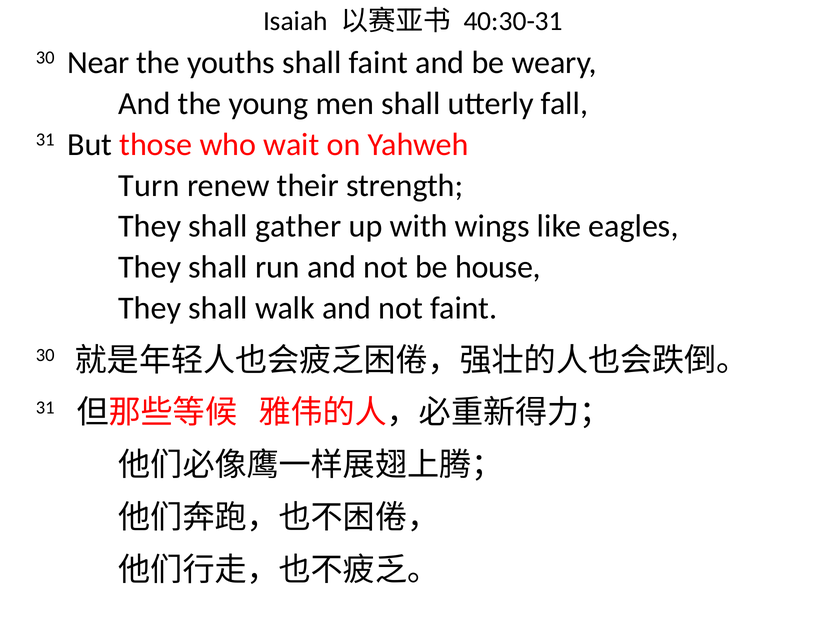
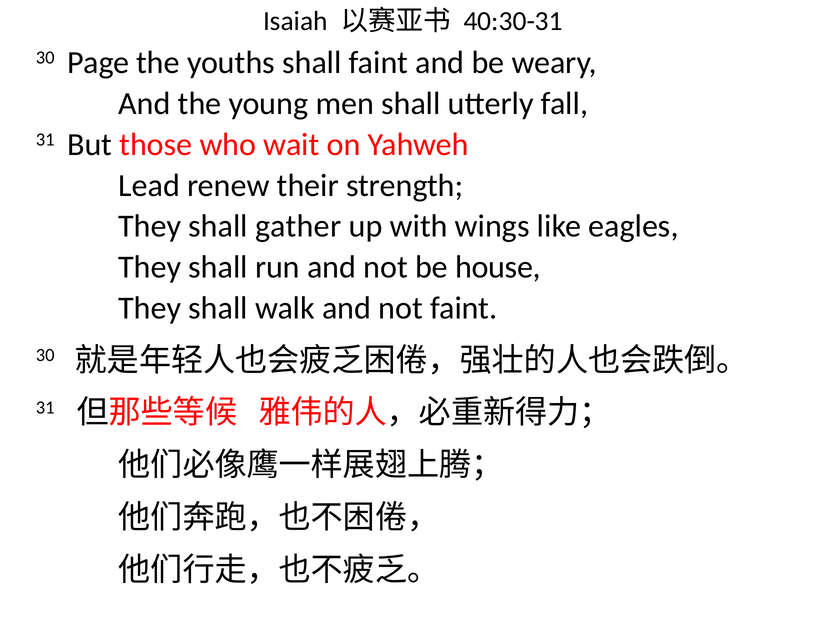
Near: Near -> Page (98, 63)
Turn: Turn -> Lead (149, 185)
